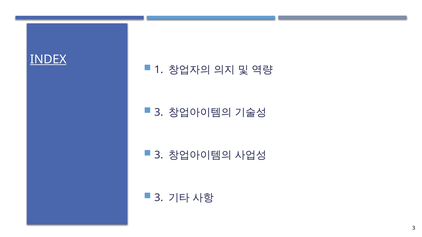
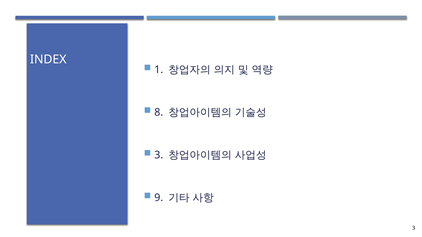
INDEX underline: present -> none (48, 59)
3: 3 -> 8 (159, 112)
3: 3 -> 9 (159, 198)
